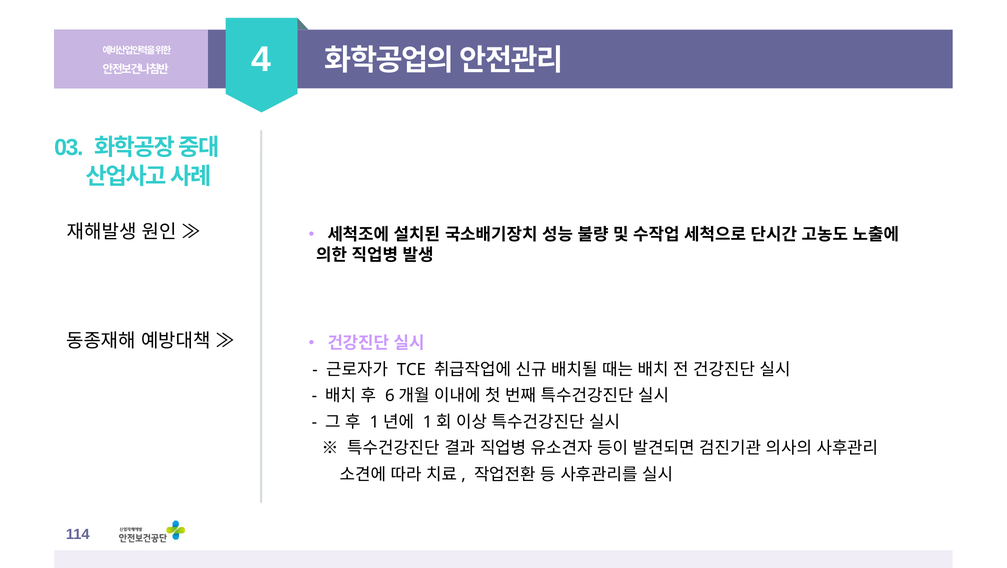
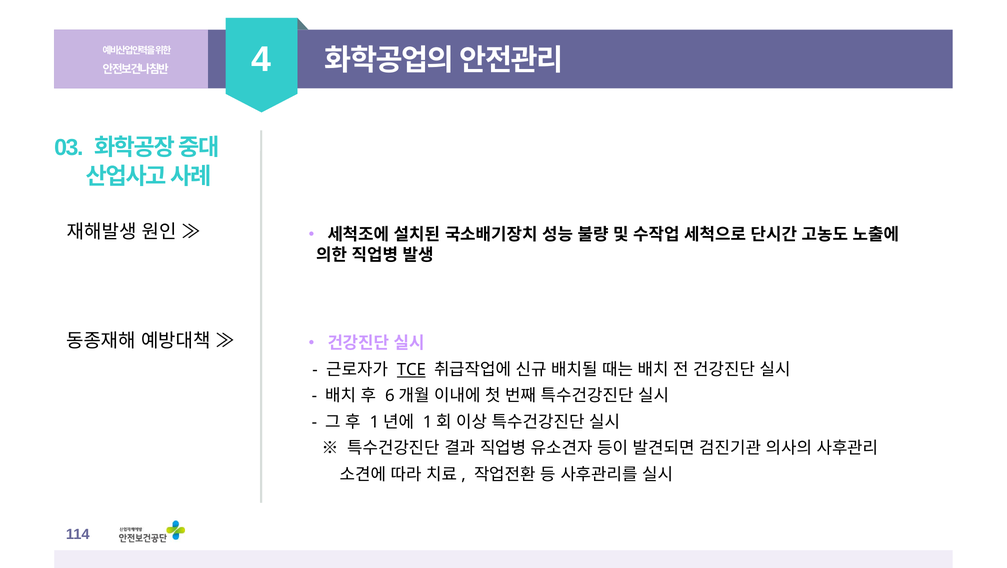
TCE underline: none -> present (411, 369)
